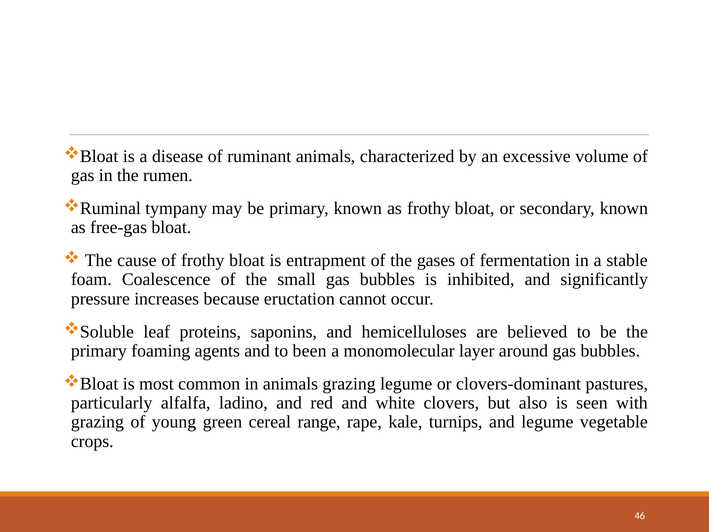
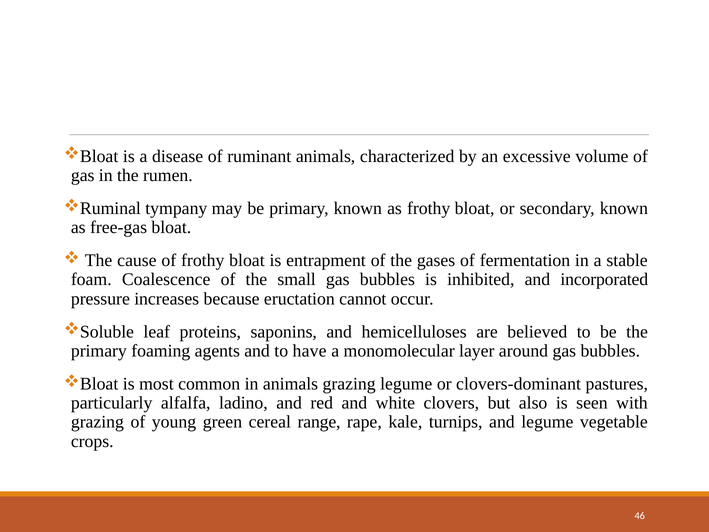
significantly: significantly -> incorporated (604, 279)
been: been -> have (310, 351)
